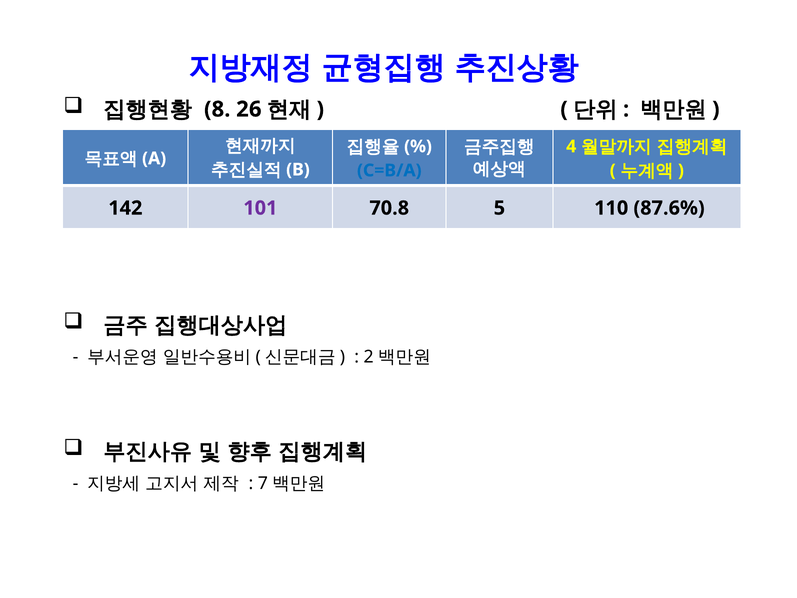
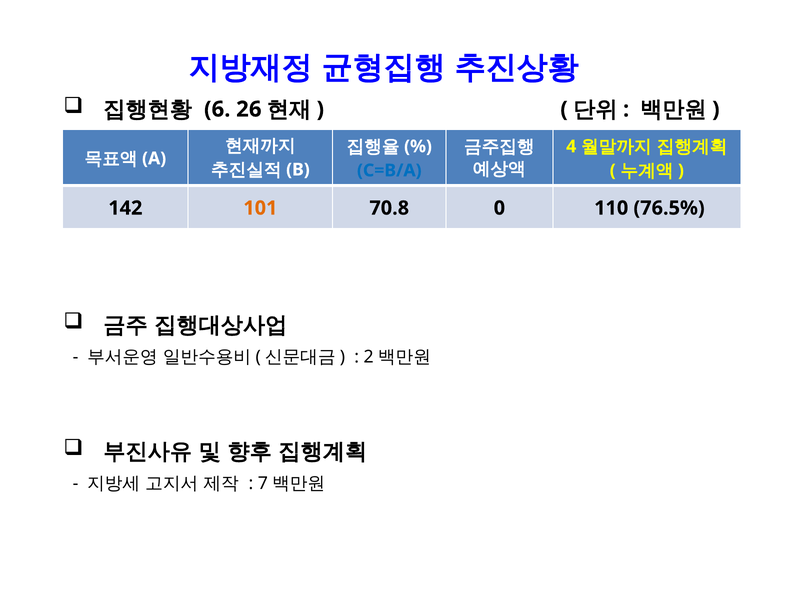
8: 8 -> 6 (217, 109)
101 colour: purple -> orange (260, 208)
5: 5 -> 0 (499, 208)
87.6%: 87.6% -> 76.5% (669, 208)
